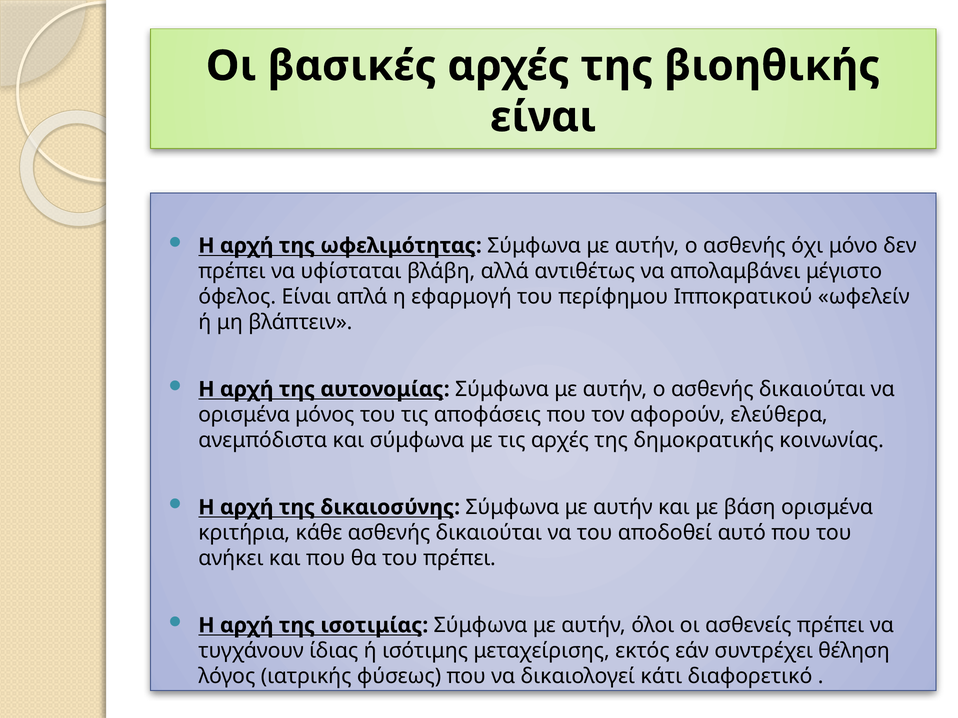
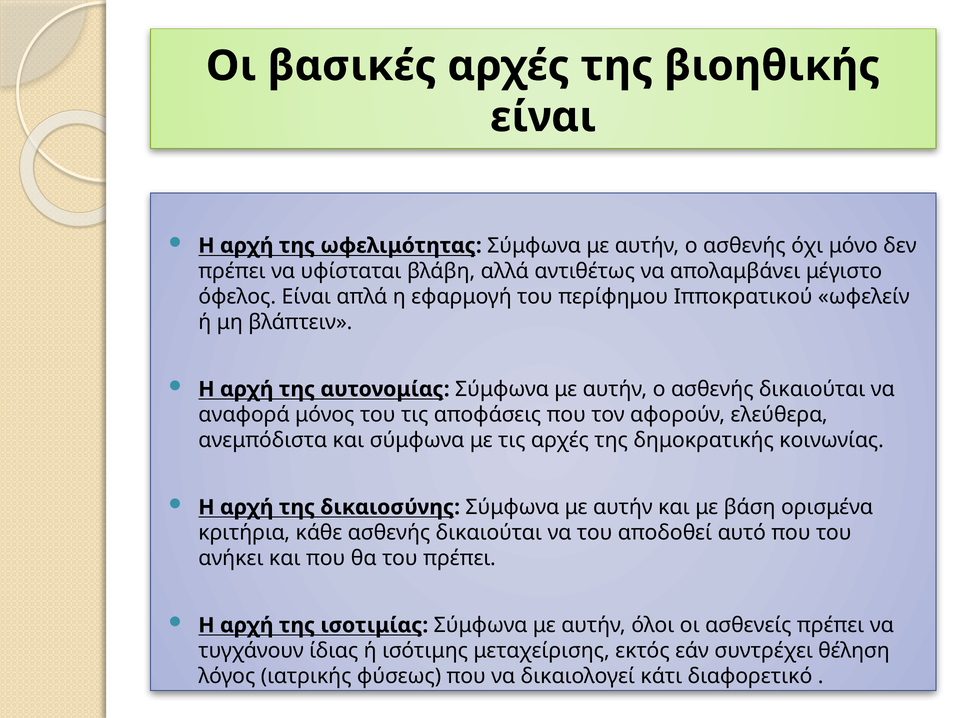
ορισμένα: ορισμένα -> αναφορά (244, 415)
